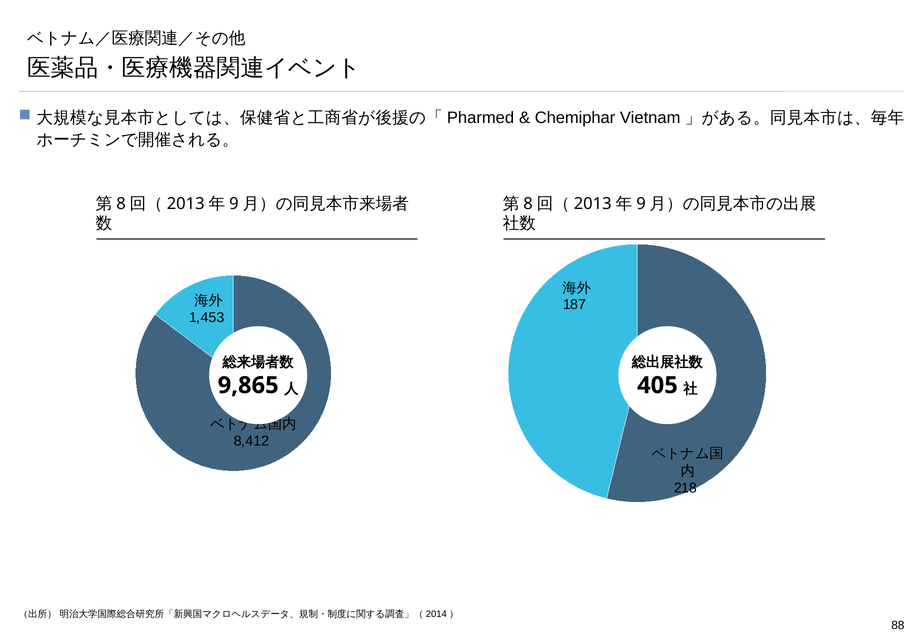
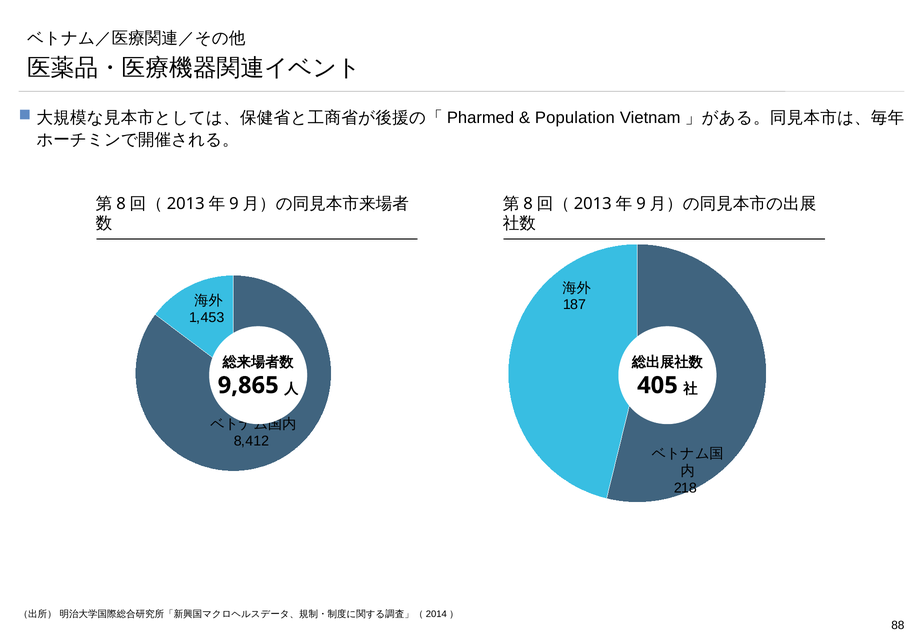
Chemiphar: Chemiphar -> Population (575, 118)
